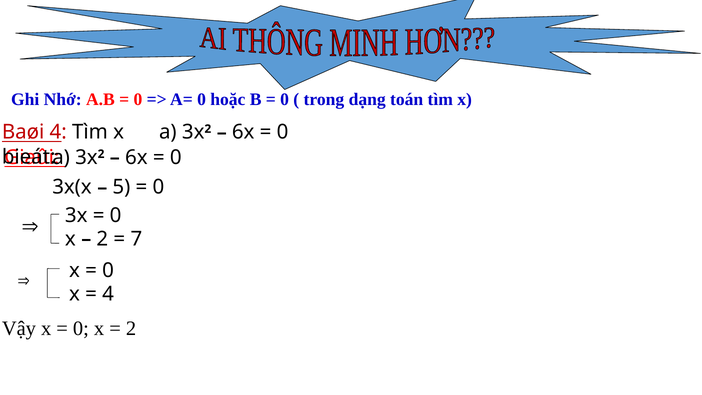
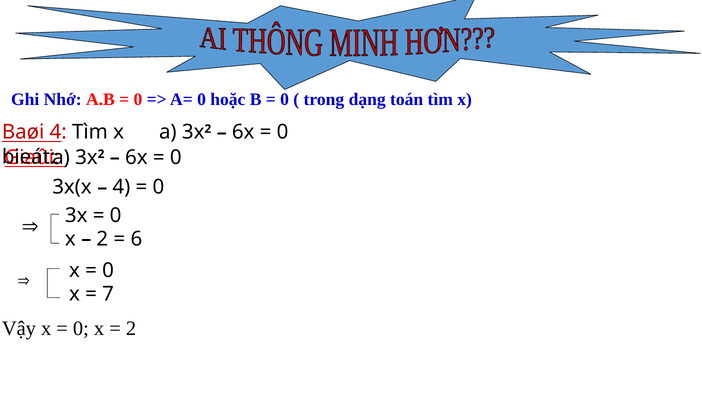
5: 5 -> 4 (121, 187)
7: 7 -> 6 (136, 239)
4: 4 -> 7 (108, 294)
